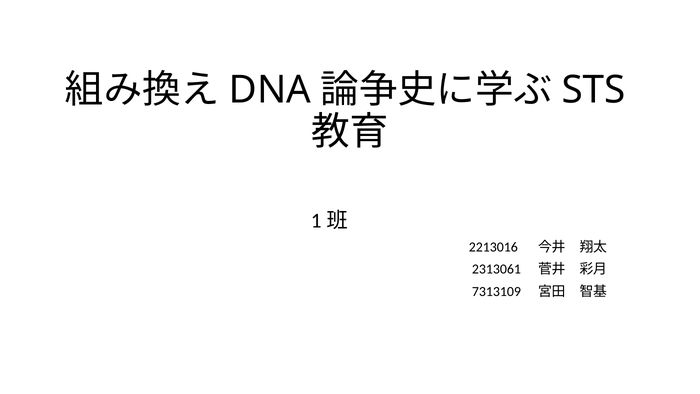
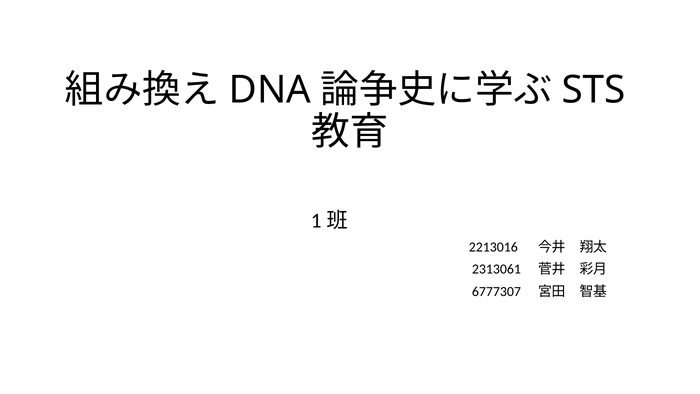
7313109: 7313109 -> 6777307 (496, 291)
